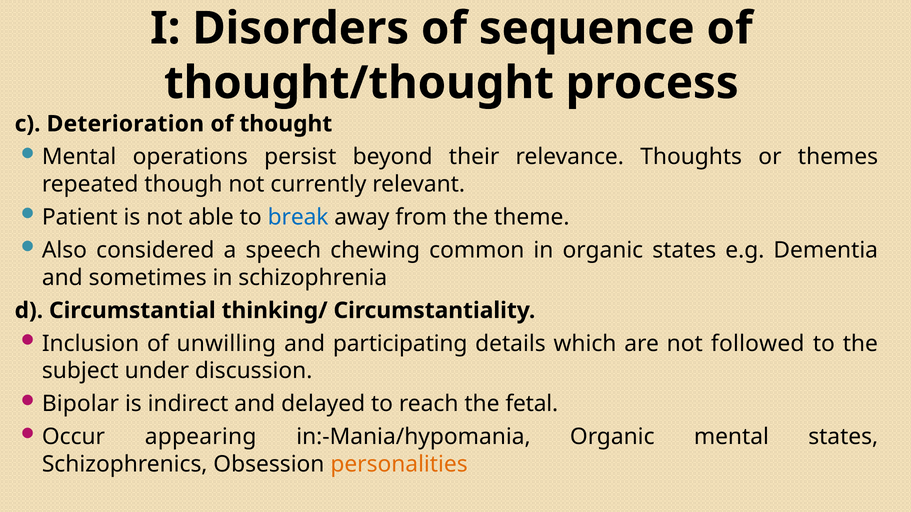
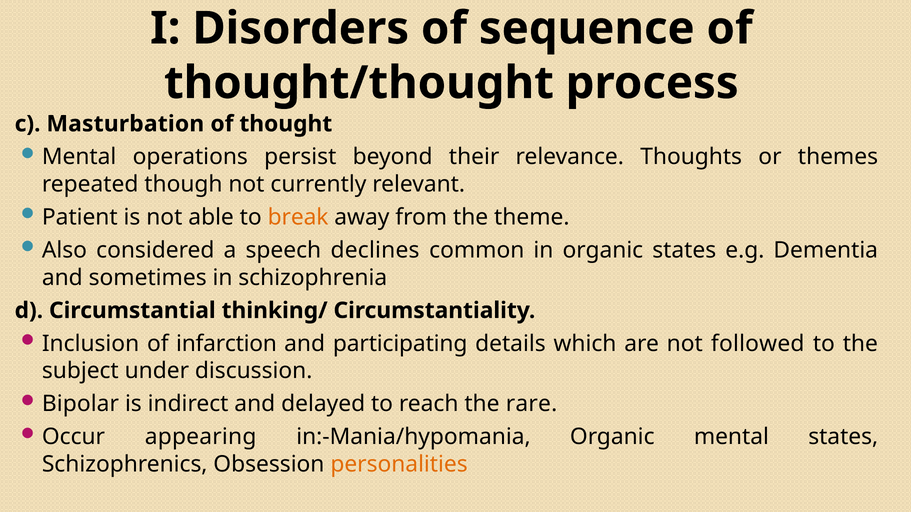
Deterioration: Deterioration -> Masturbation (125, 124)
break colour: blue -> orange (298, 217)
chewing: chewing -> declines (375, 250)
unwilling: unwilling -> infarction (227, 344)
fetal: fetal -> rare (532, 404)
